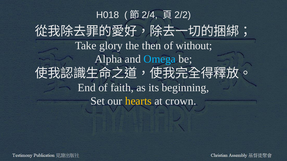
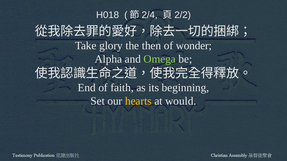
without: without -> wonder (194, 46)
Omega colour: light blue -> light green (160, 59)
crown: crown -> would (181, 101)
